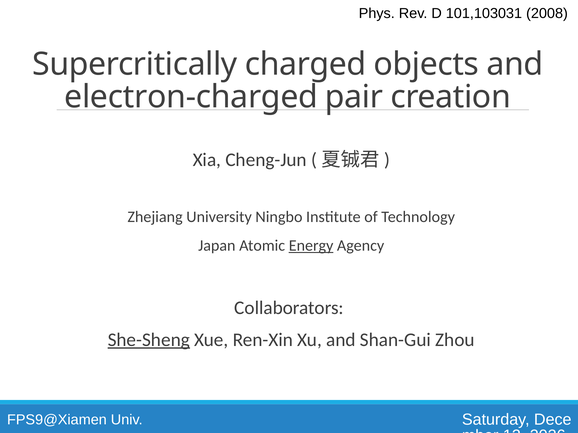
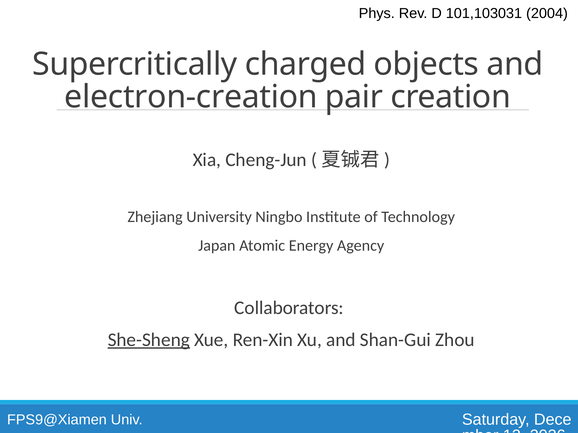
2008: 2008 -> 2004 (547, 13)
electron-charged: electron-charged -> electron-creation (191, 97)
Energy underline: present -> none (311, 246)
